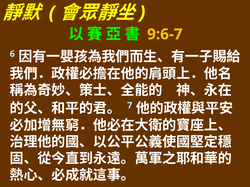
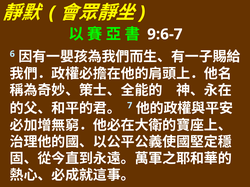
9:6-7 colour: yellow -> white (165, 34)
